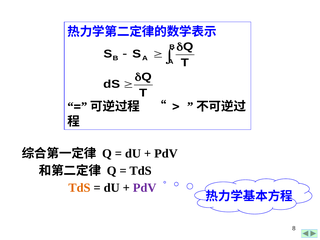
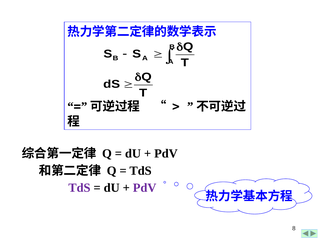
TdS colour: orange -> purple (79, 188)
